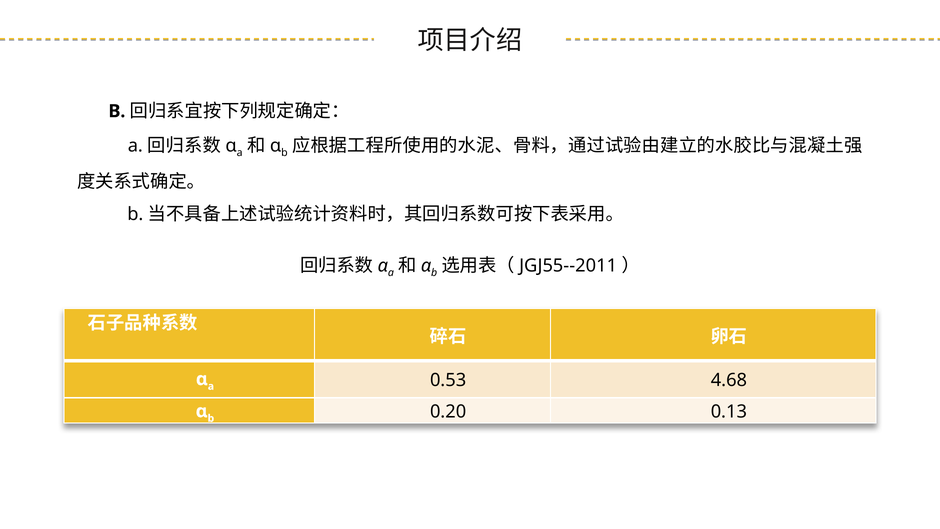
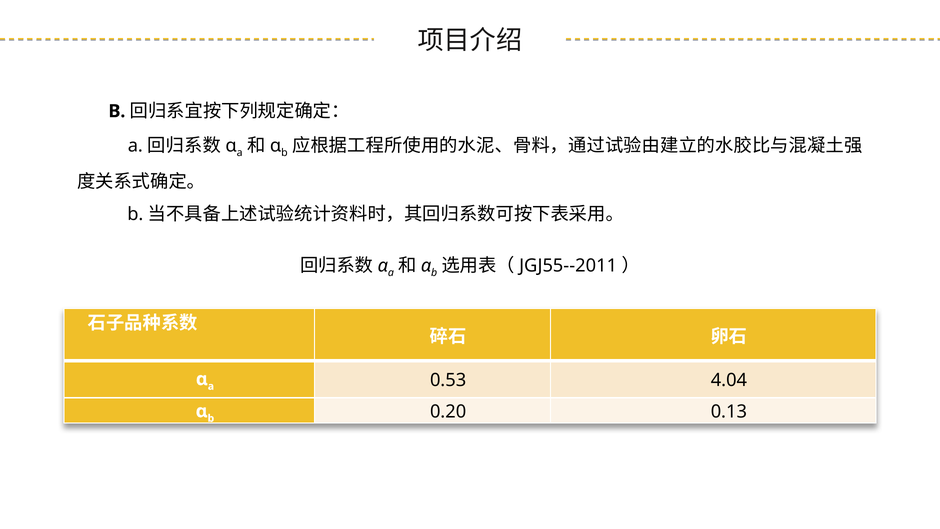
4.68: 4.68 -> 4.04 (729, 380)
